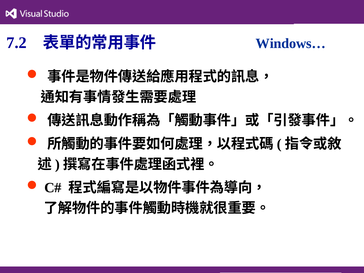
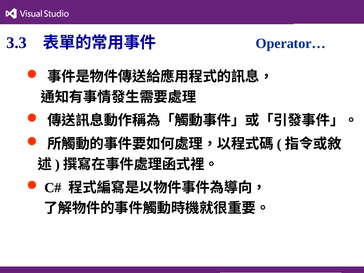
7.2: 7.2 -> 3.3 (17, 43)
Windows…: Windows… -> Operator… (291, 44)
